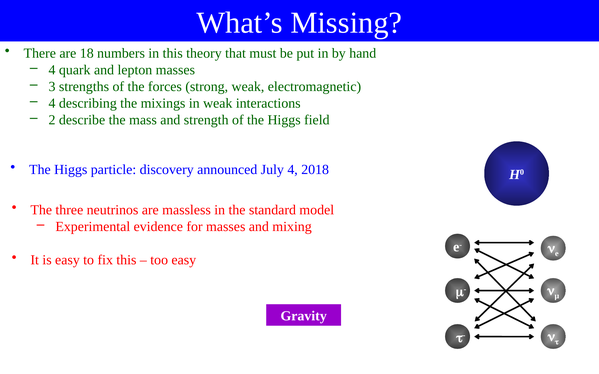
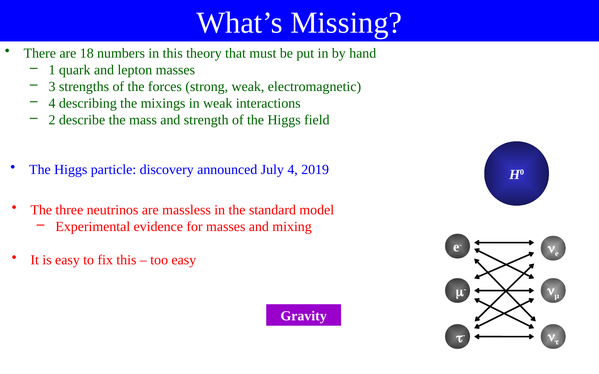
4: 4 -> 1 (52, 70)
2018: 2018 -> 2019 (315, 170)
